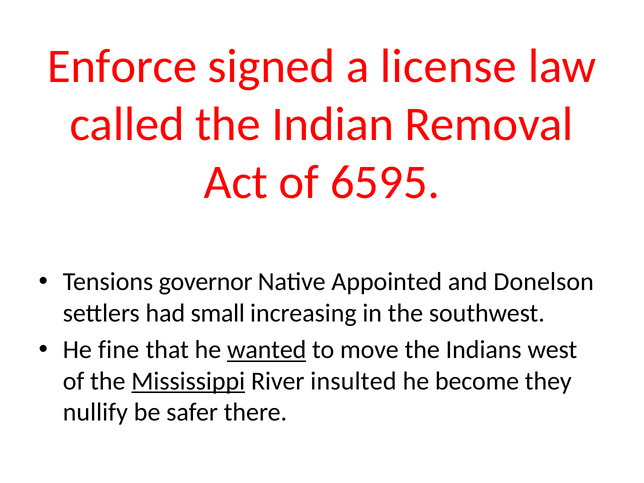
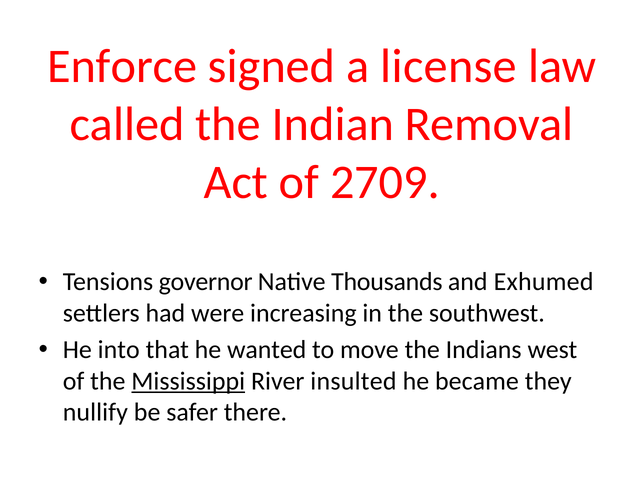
6595: 6595 -> 2709 (385, 182)
Appointed: Appointed -> Thousands (387, 282)
Donelson: Donelson -> Exhumed (544, 282)
small: small -> were (218, 313)
fine: fine -> into (119, 350)
wanted underline: present -> none (267, 350)
become: become -> became (477, 381)
